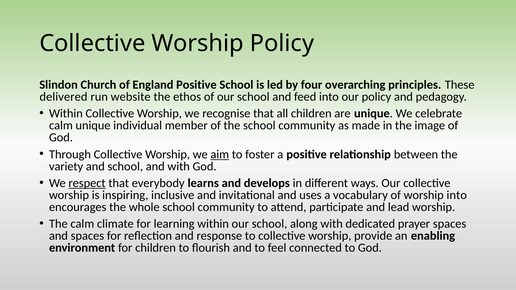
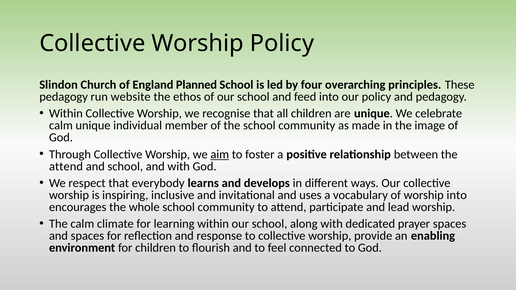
England Positive: Positive -> Planned (197, 85)
delivered: delivered -> pedagogy (64, 97)
variety: variety -> attend (66, 166)
respect underline: present -> none (87, 183)
